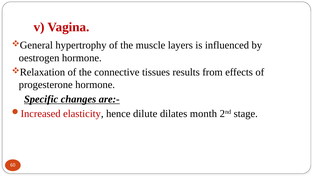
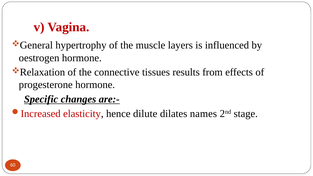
month: month -> names (203, 114)
